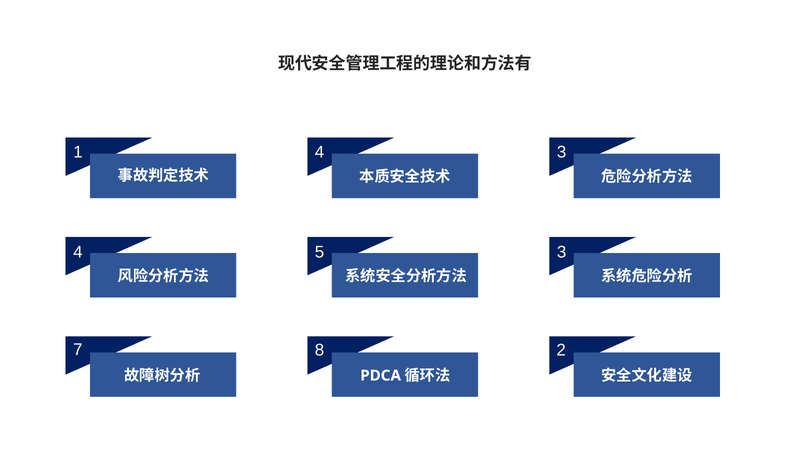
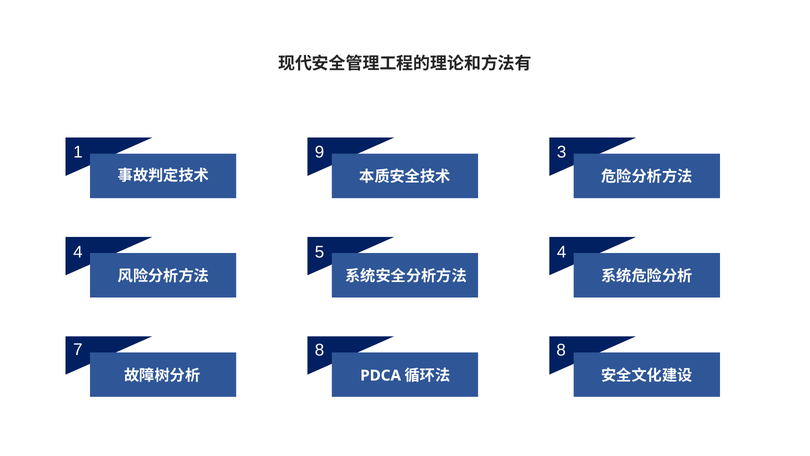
1 4: 4 -> 9 (320, 152)
5 3: 3 -> 4 (562, 252)
8 2: 2 -> 8 (561, 350)
